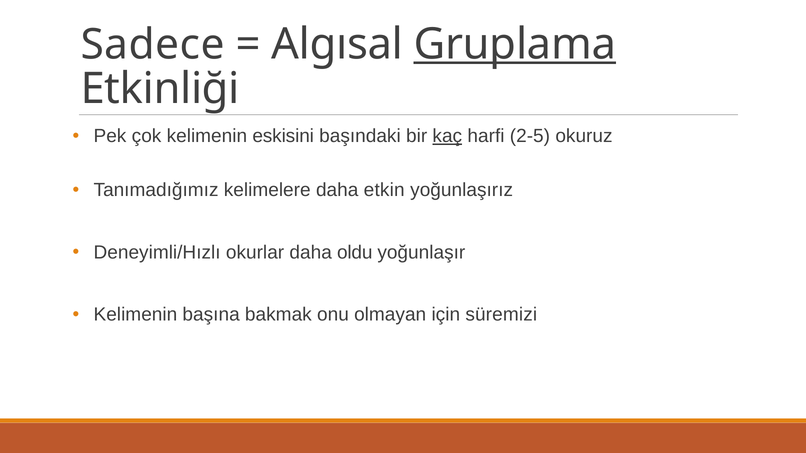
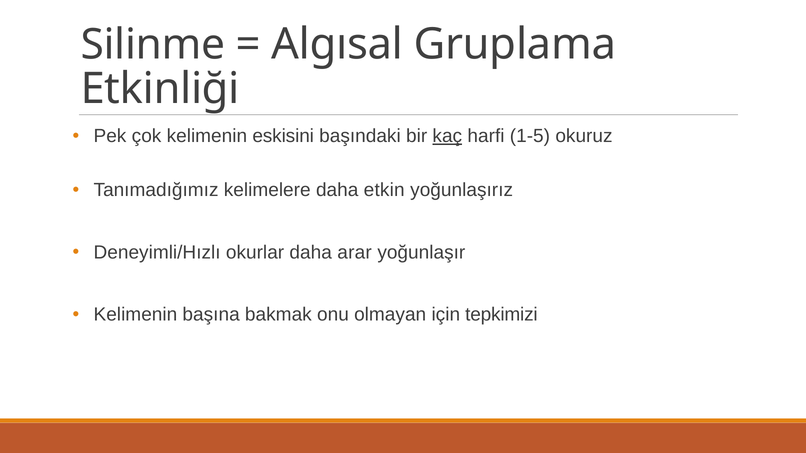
Sadece: Sadece -> Silinme (153, 45)
Gruplama underline: present -> none (515, 44)
2-5: 2-5 -> 1-5 (530, 136)
oldu: oldu -> arar (355, 253)
süremizi: süremizi -> tepkimizi (501, 315)
